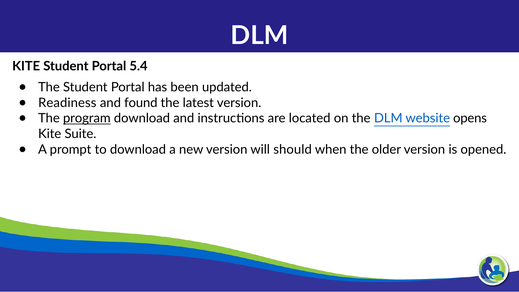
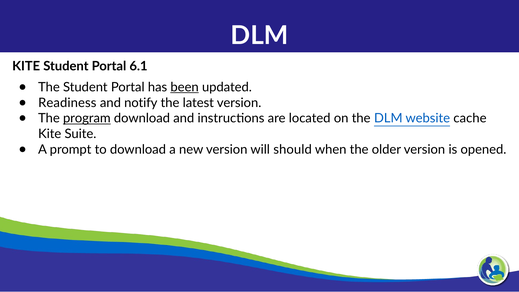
5.4: 5.4 -> 6.1 (139, 66)
been underline: none -> present (185, 87)
found: found -> notify (141, 103)
opens: opens -> cache (470, 118)
